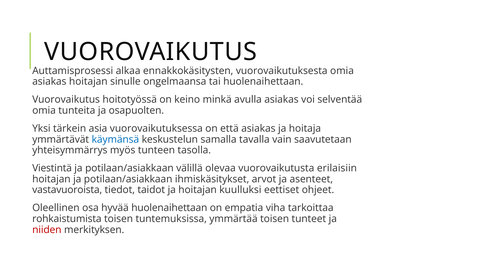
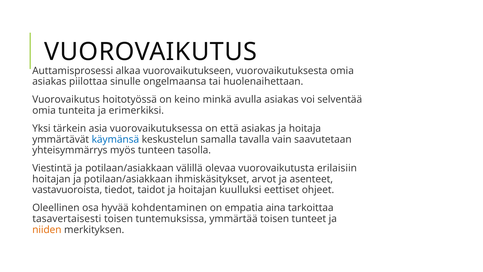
ennakkokäsitysten: ennakkokäsitysten -> vuorovaikutukseen (188, 71)
asiakas hoitajan: hoitajan -> piilottaa (88, 82)
osapuolten: osapuolten -> erimerkiksi (136, 110)
hyvää huolenaihettaan: huolenaihettaan -> kohdentaminen (169, 208)
viha: viha -> aina (276, 208)
rohkaistumista: rohkaistumista -> tasavertaisesti (67, 219)
niiden colour: red -> orange (47, 229)
